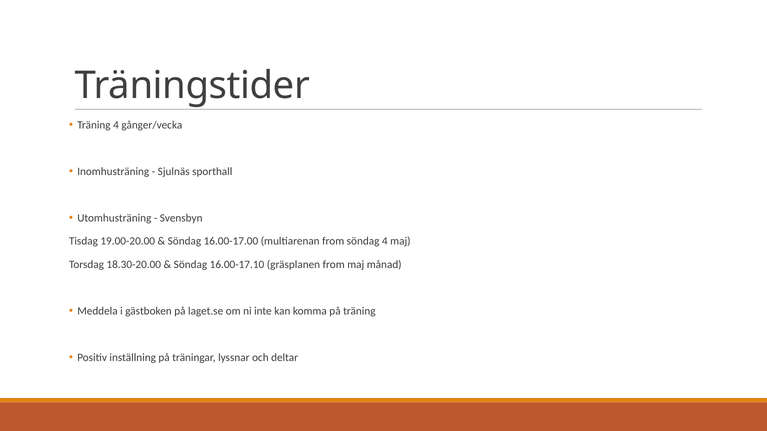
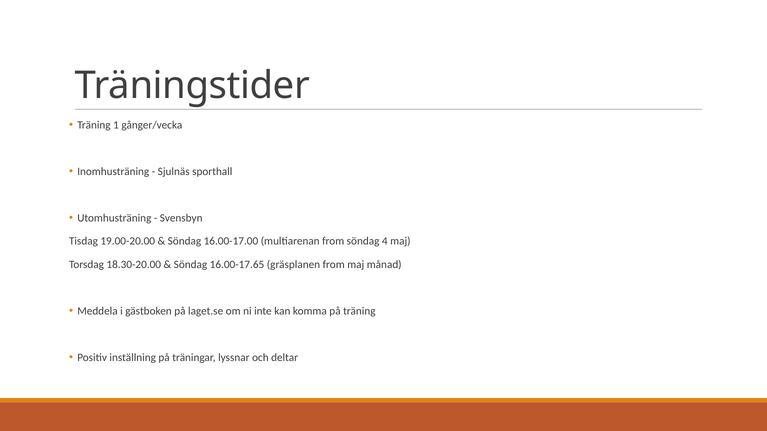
Träning 4: 4 -> 1 (116, 125)
16.00-17.10: 16.00-17.10 -> 16.00-17.65 (237, 265)
